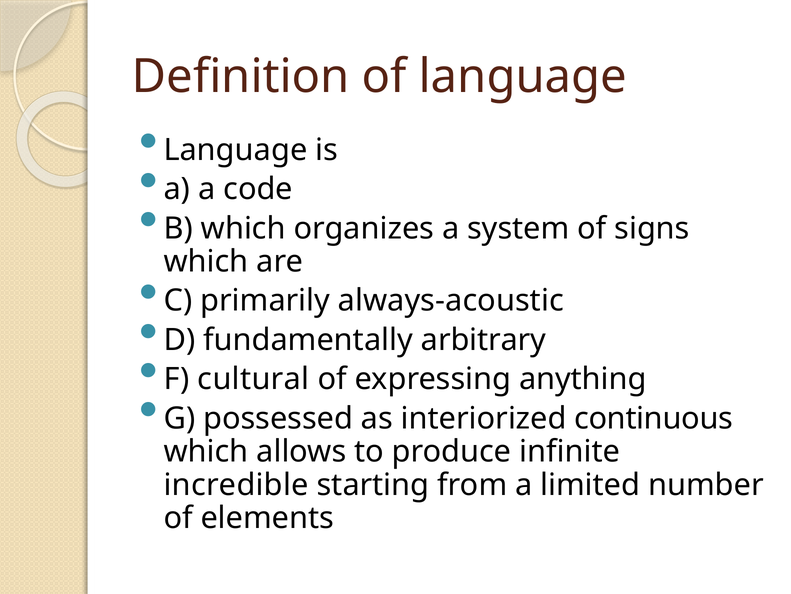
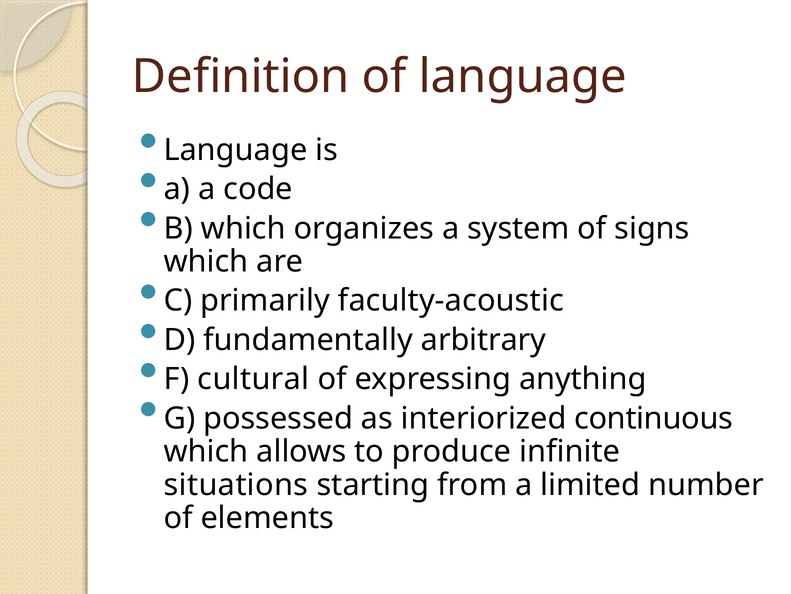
always-acoustic: always-acoustic -> faculty-acoustic (451, 300)
incredible: incredible -> situations (236, 484)
